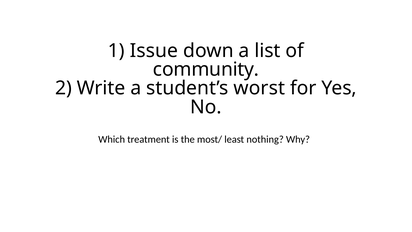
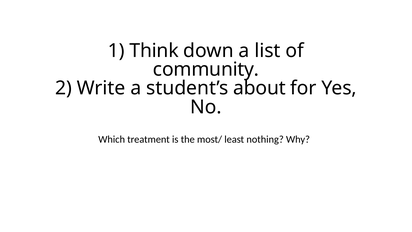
Issue: Issue -> Think (154, 51)
worst: worst -> about (259, 88)
